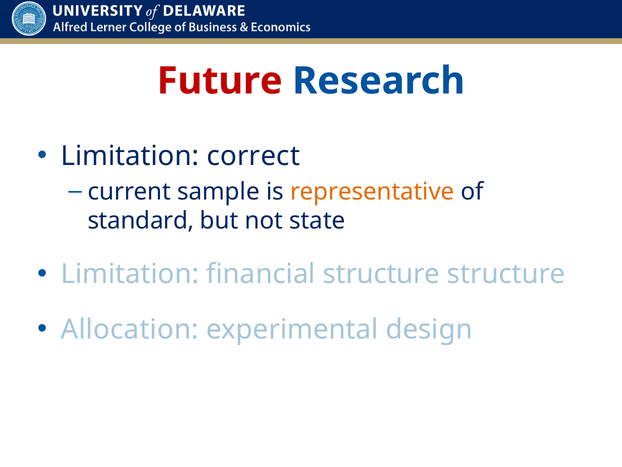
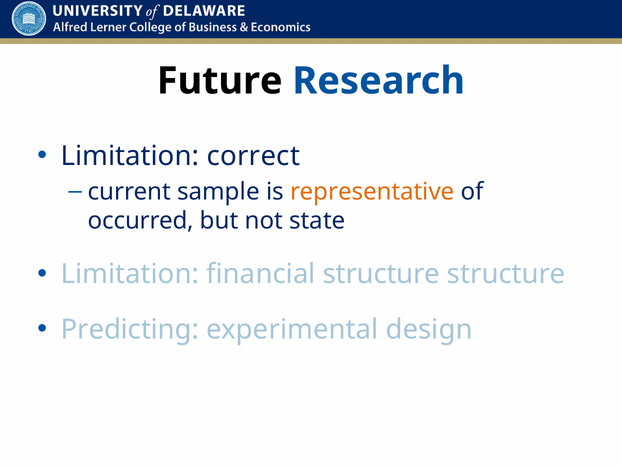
Future colour: red -> black (220, 81)
standard: standard -> occurred (141, 221)
Allocation: Allocation -> Predicting (130, 329)
